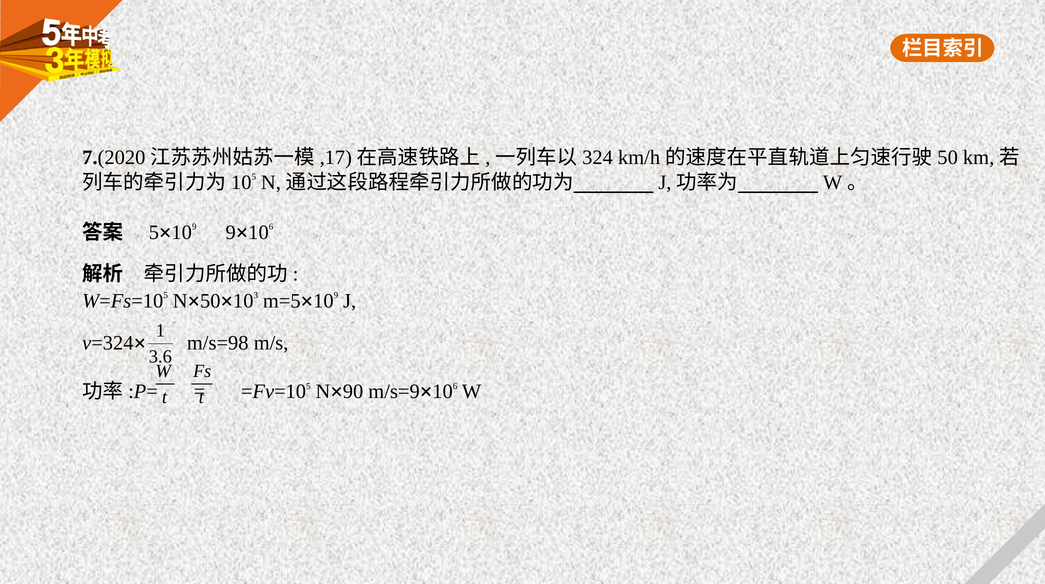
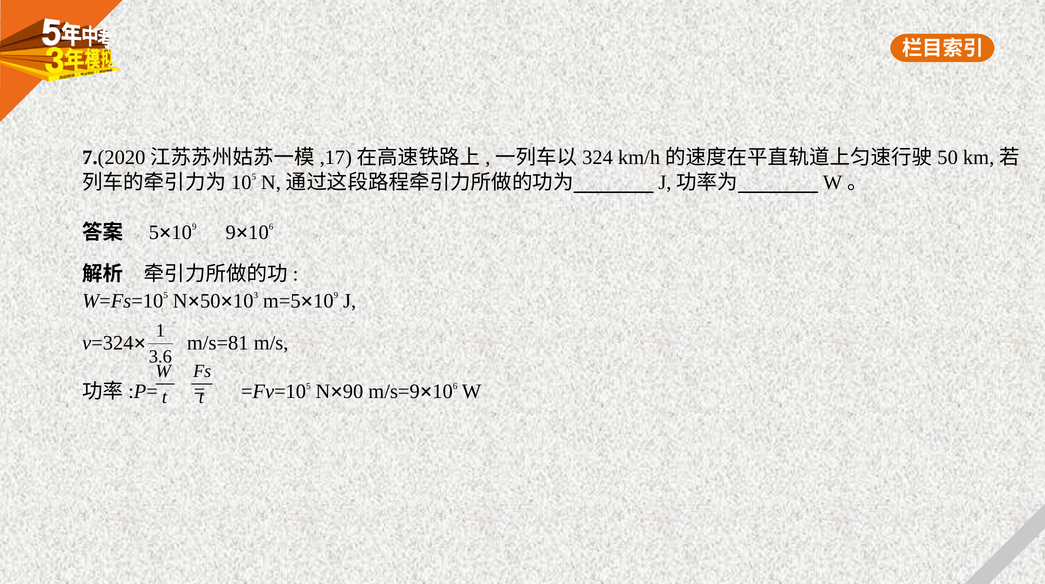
m/s=98: m/s=98 -> m/s=81 (218, 343)
